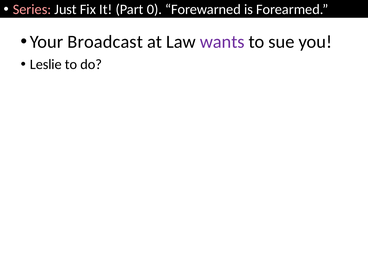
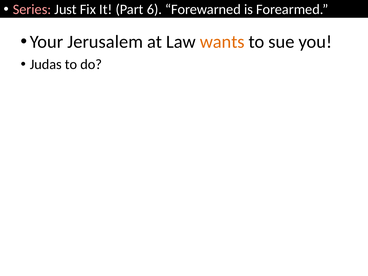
0: 0 -> 6 (154, 9)
Broadcast: Broadcast -> Jerusalem (105, 42)
wants colour: purple -> orange (222, 42)
Leslie: Leslie -> Judas (46, 65)
